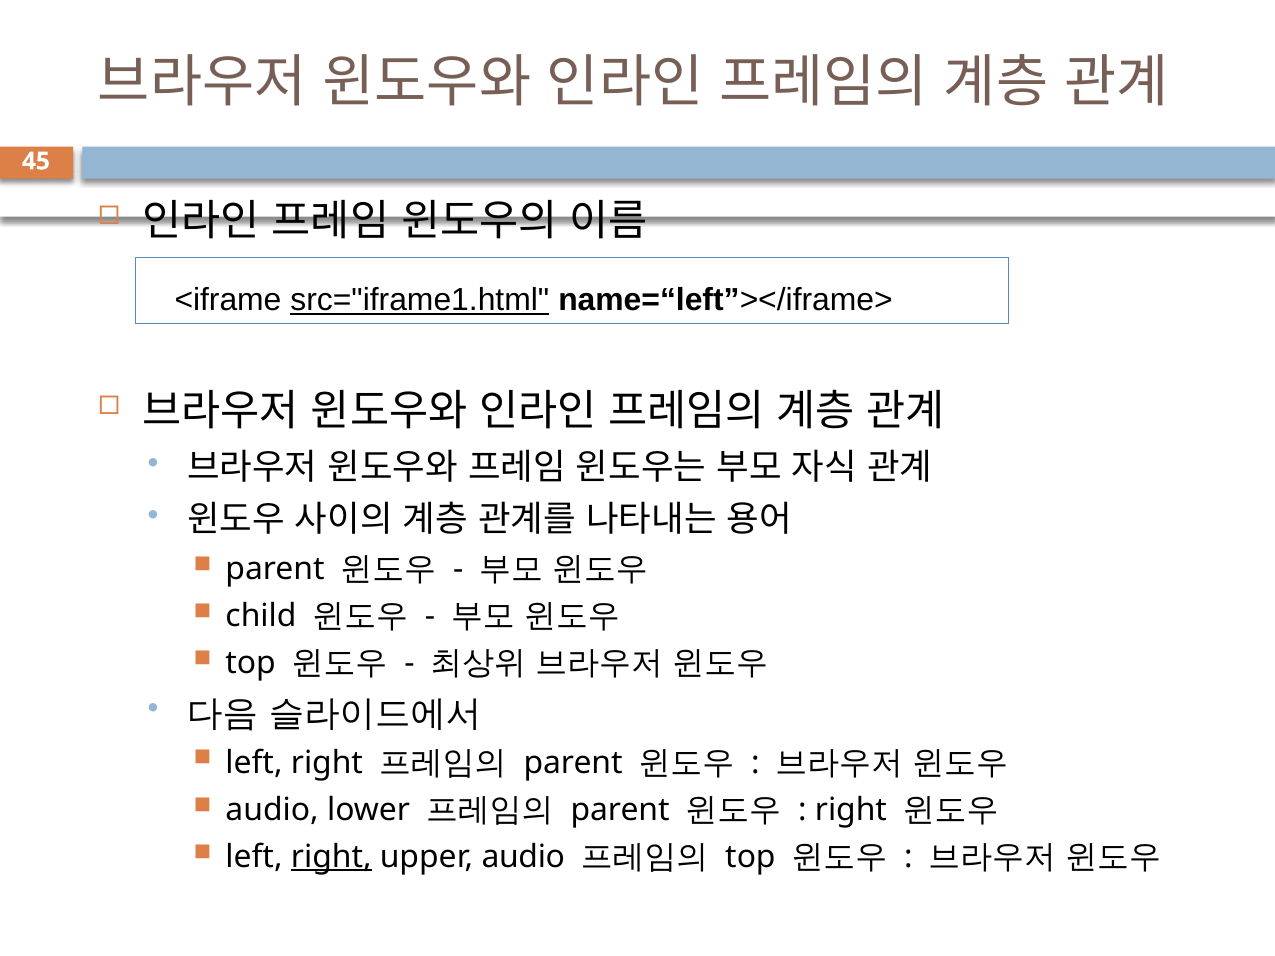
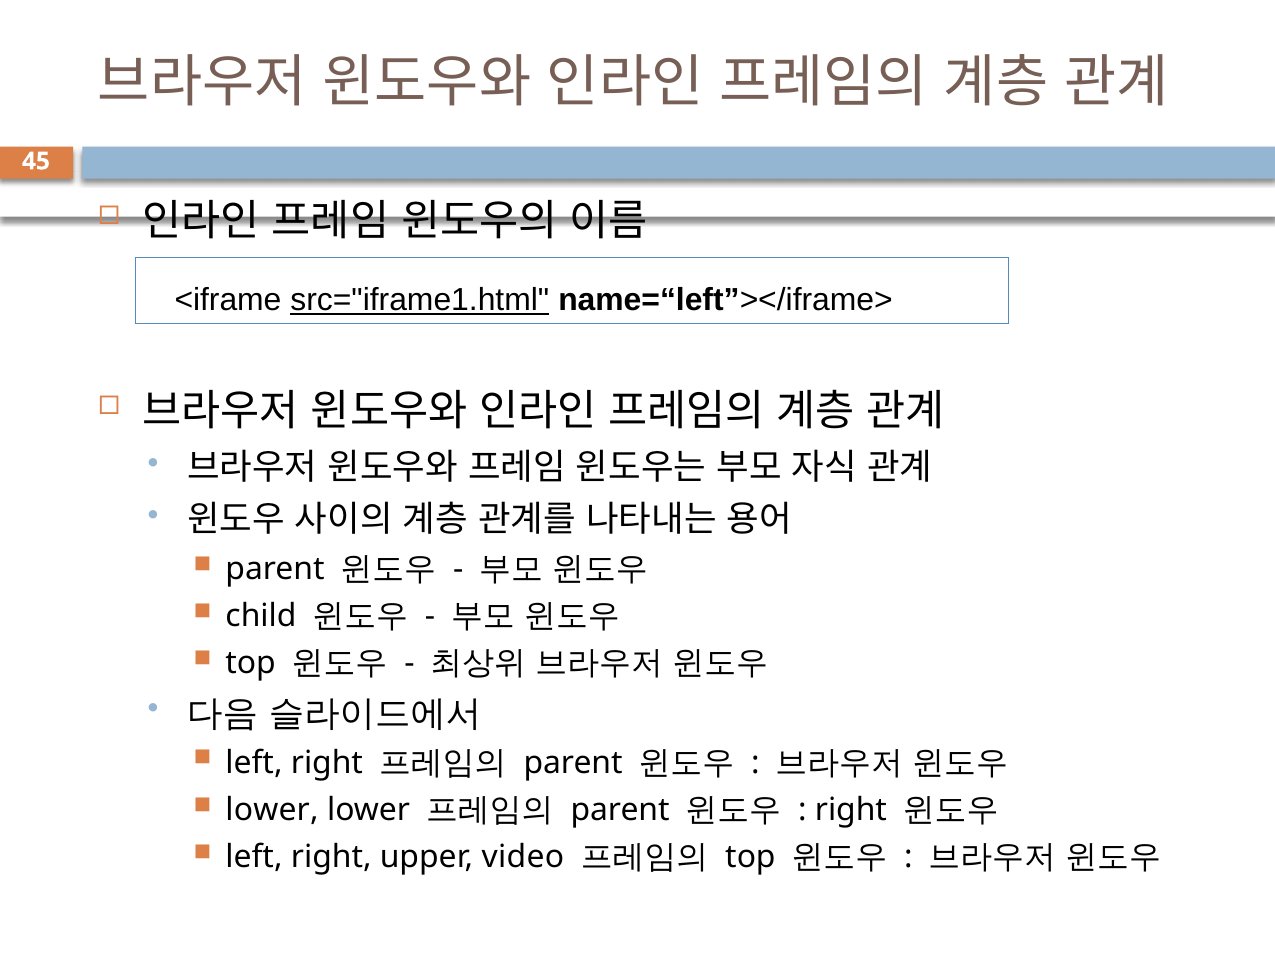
audio: audio -> lower (272, 810)
right underline: present -> none (331, 857)
upper audio: audio -> video (523, 857)
